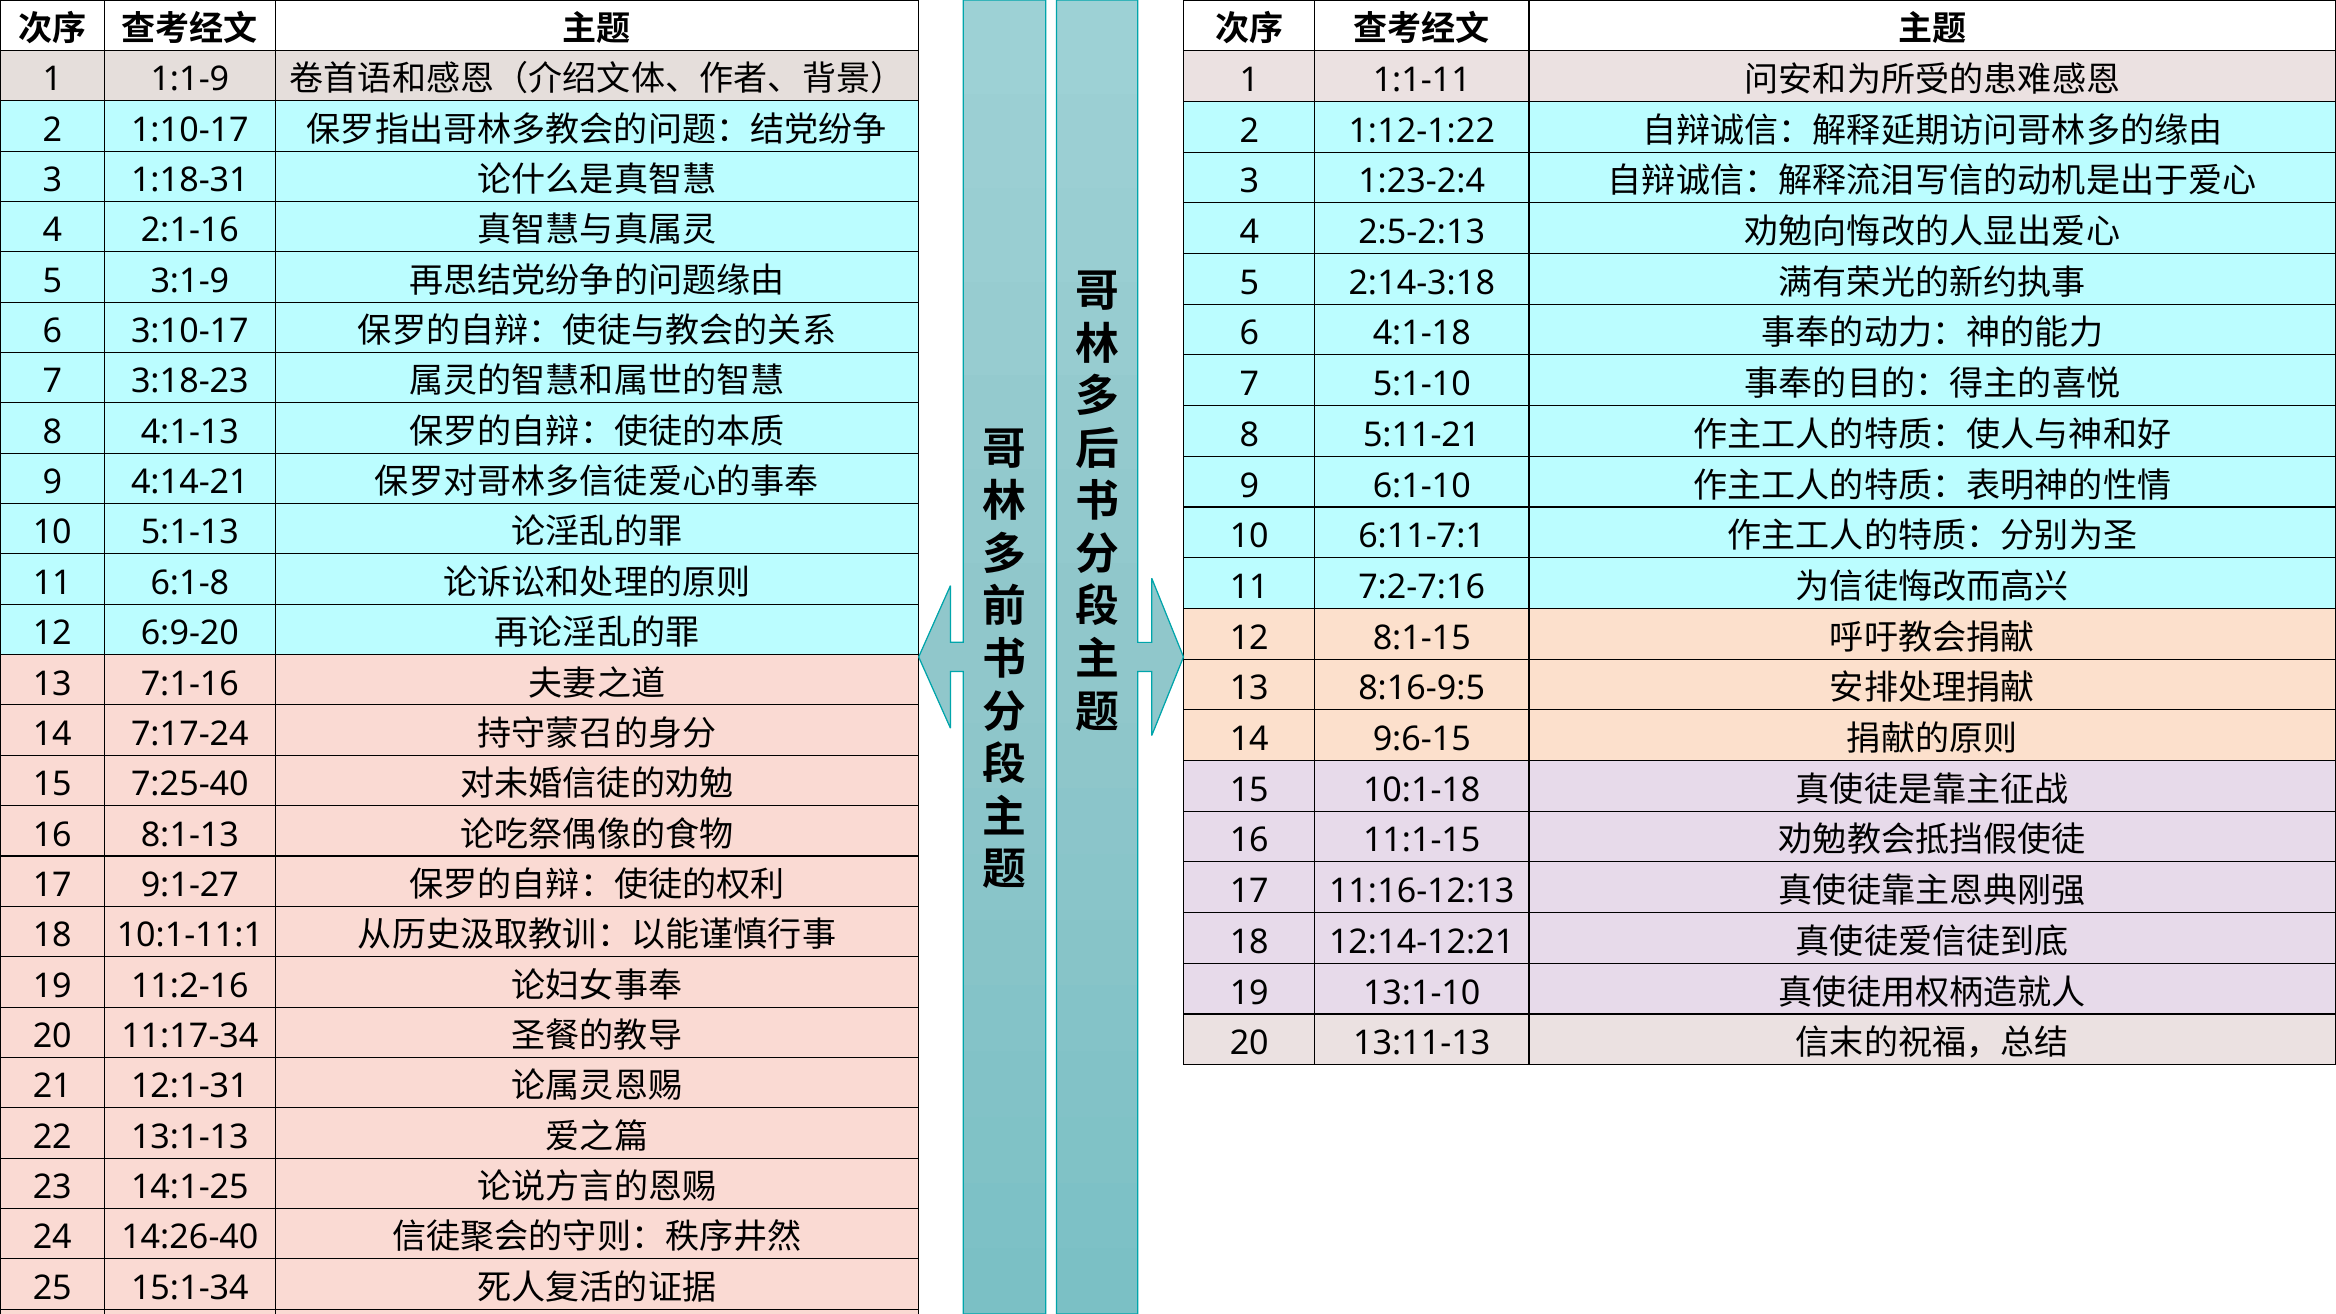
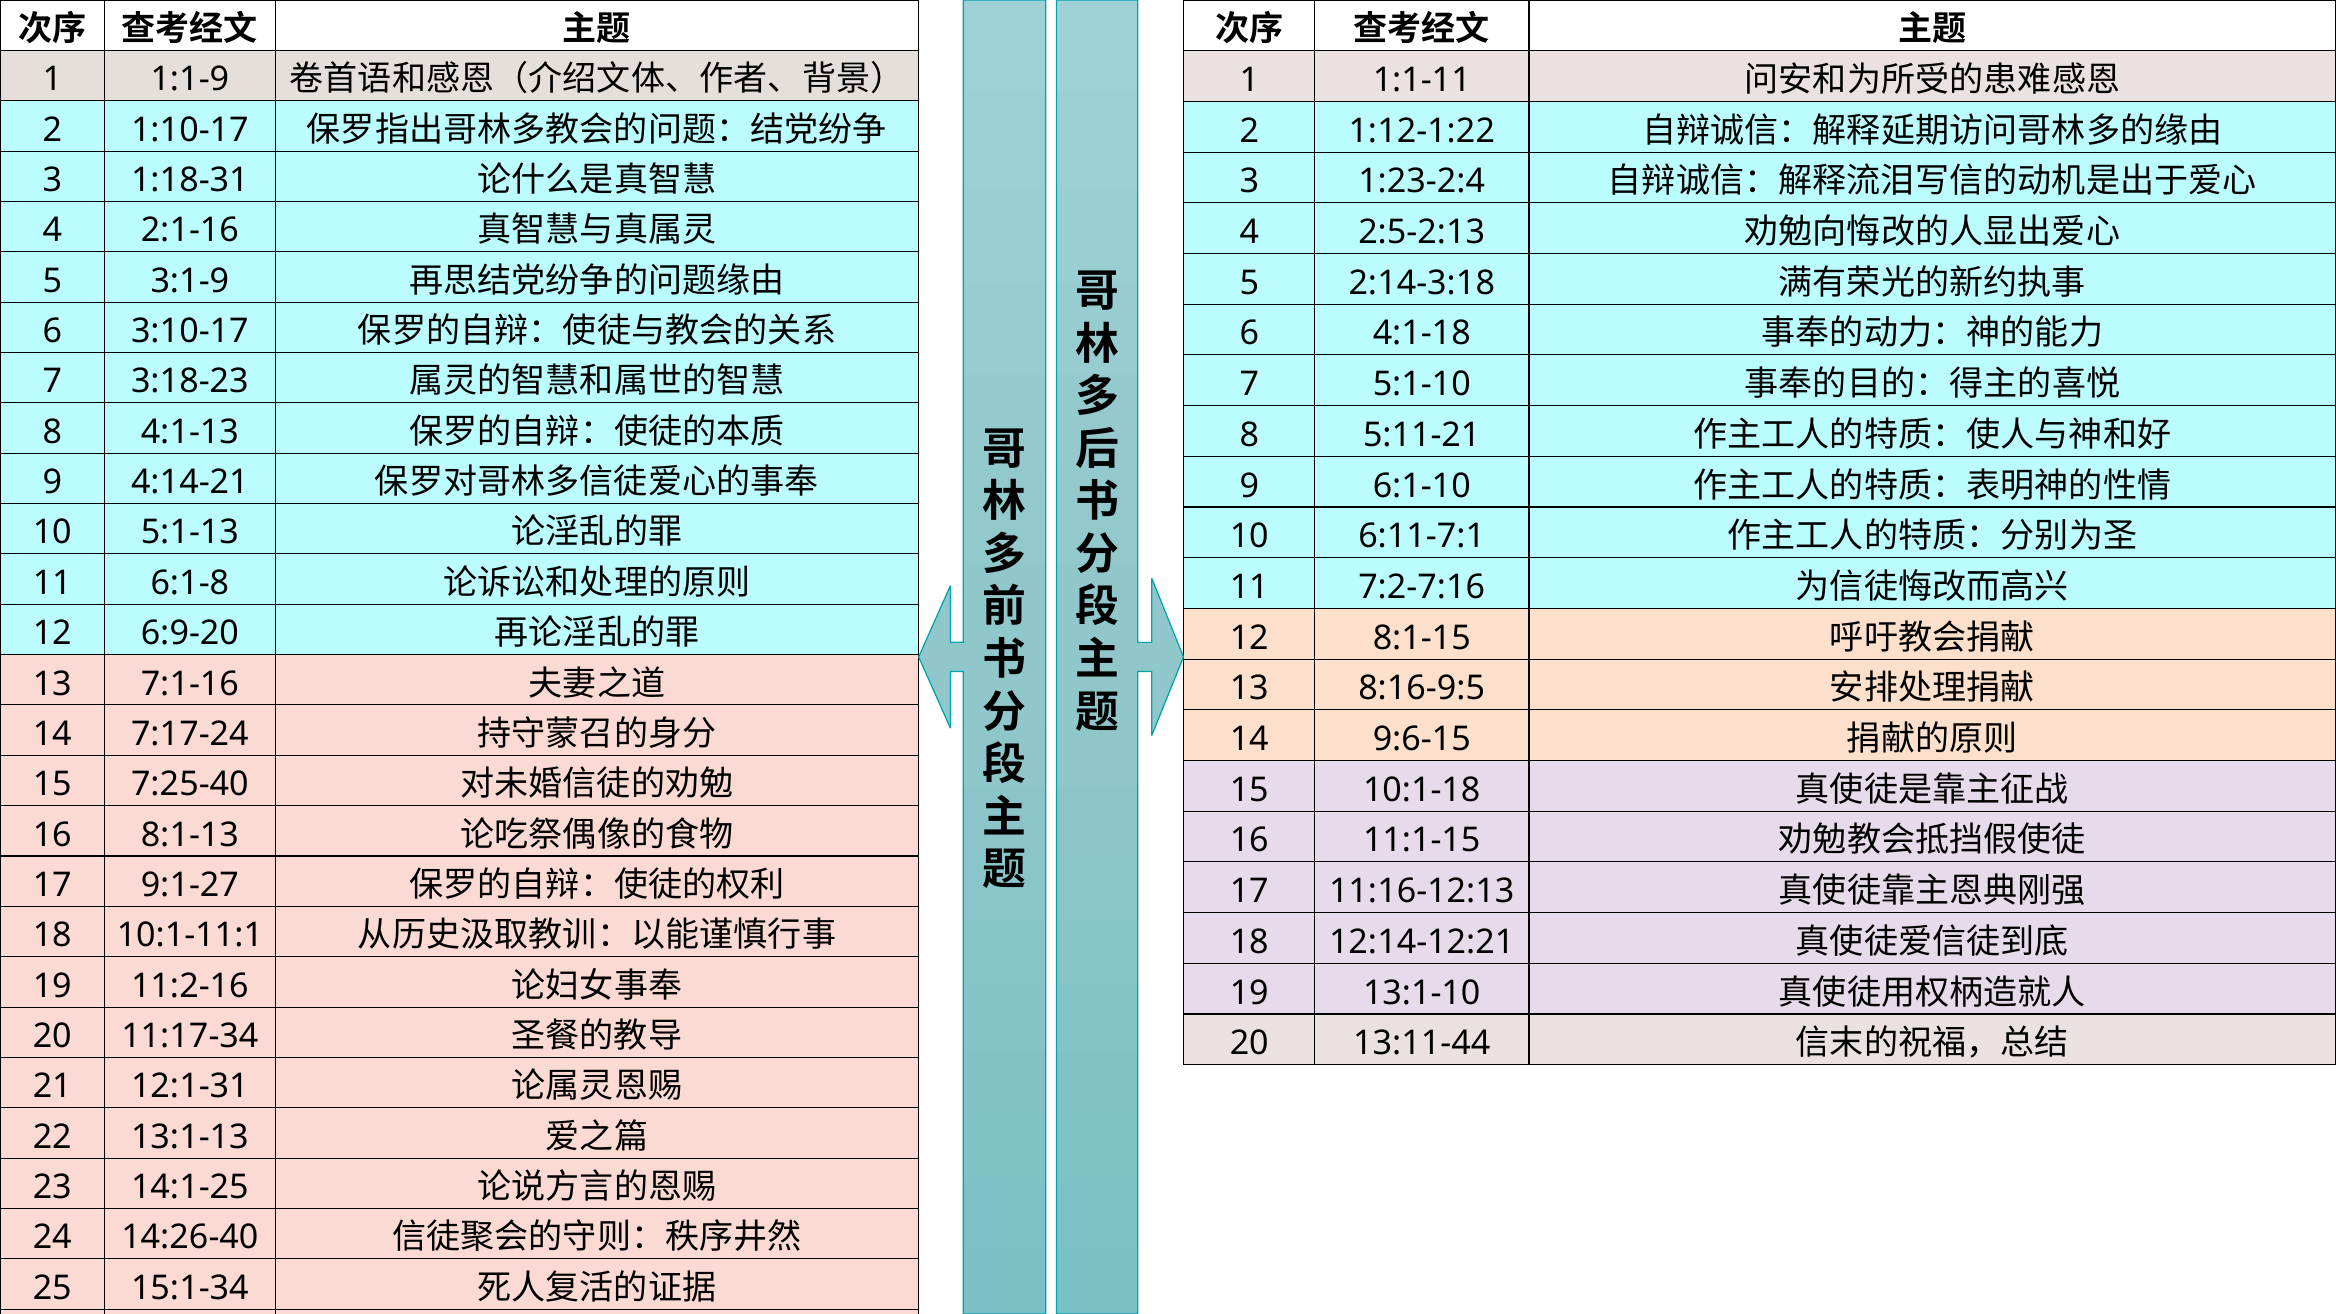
13:11-13: 13:11-13 -> 13:11-44 (1422, 1043)
